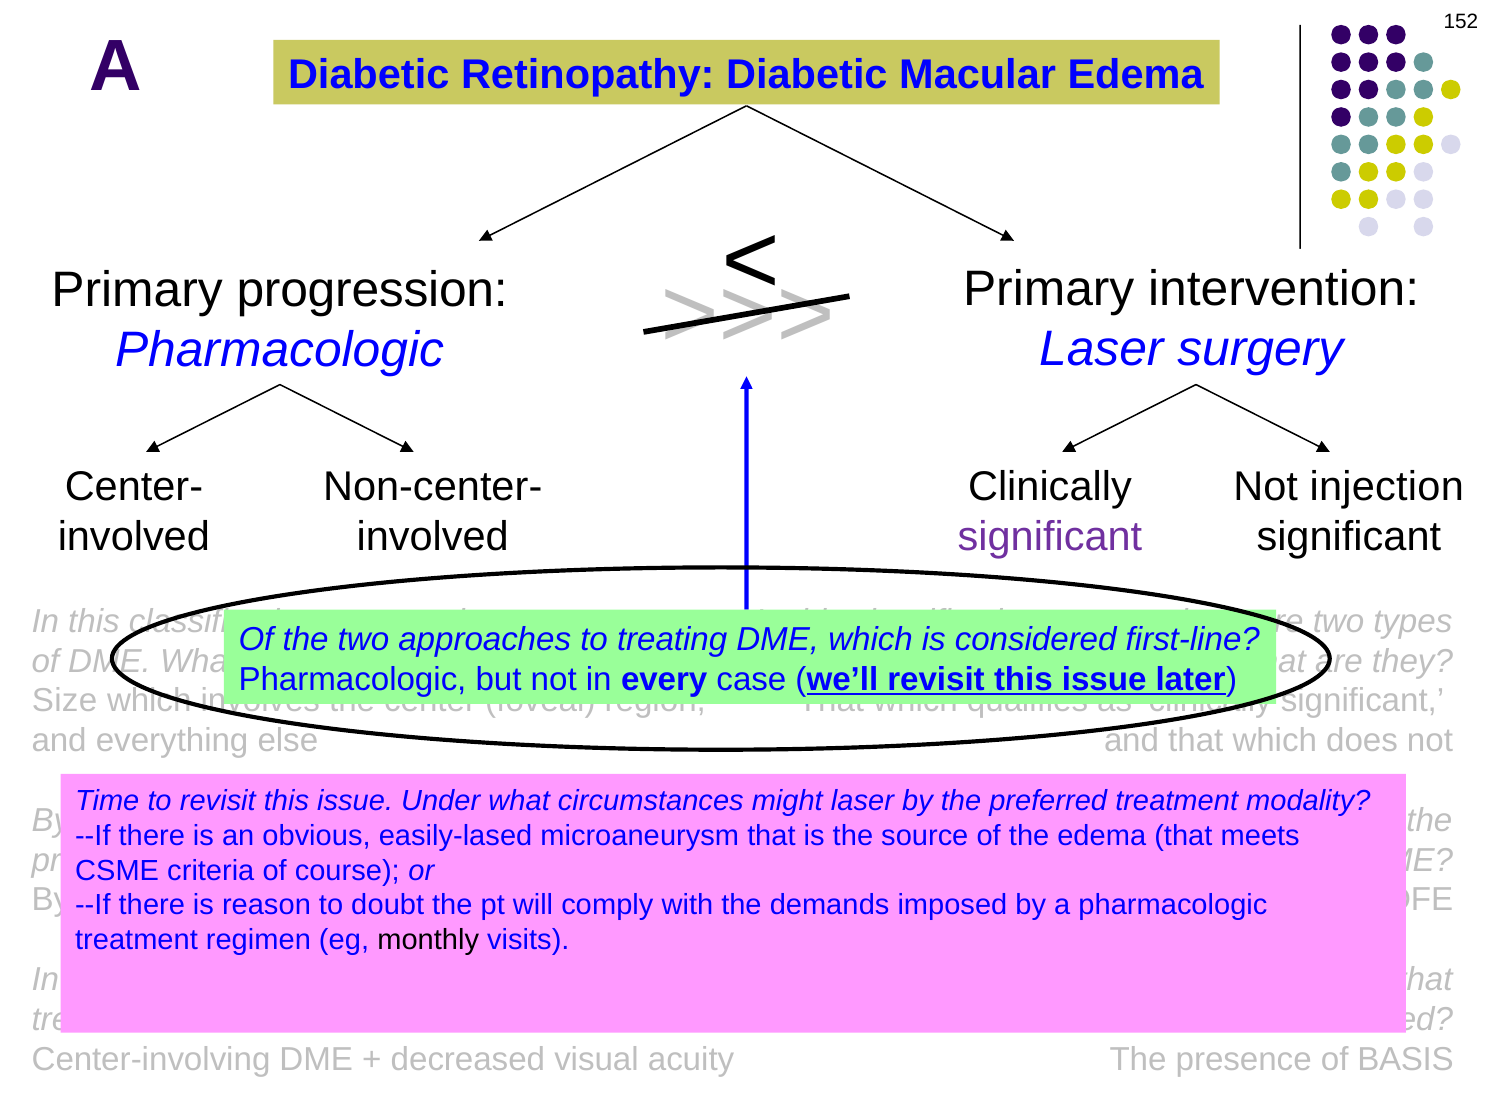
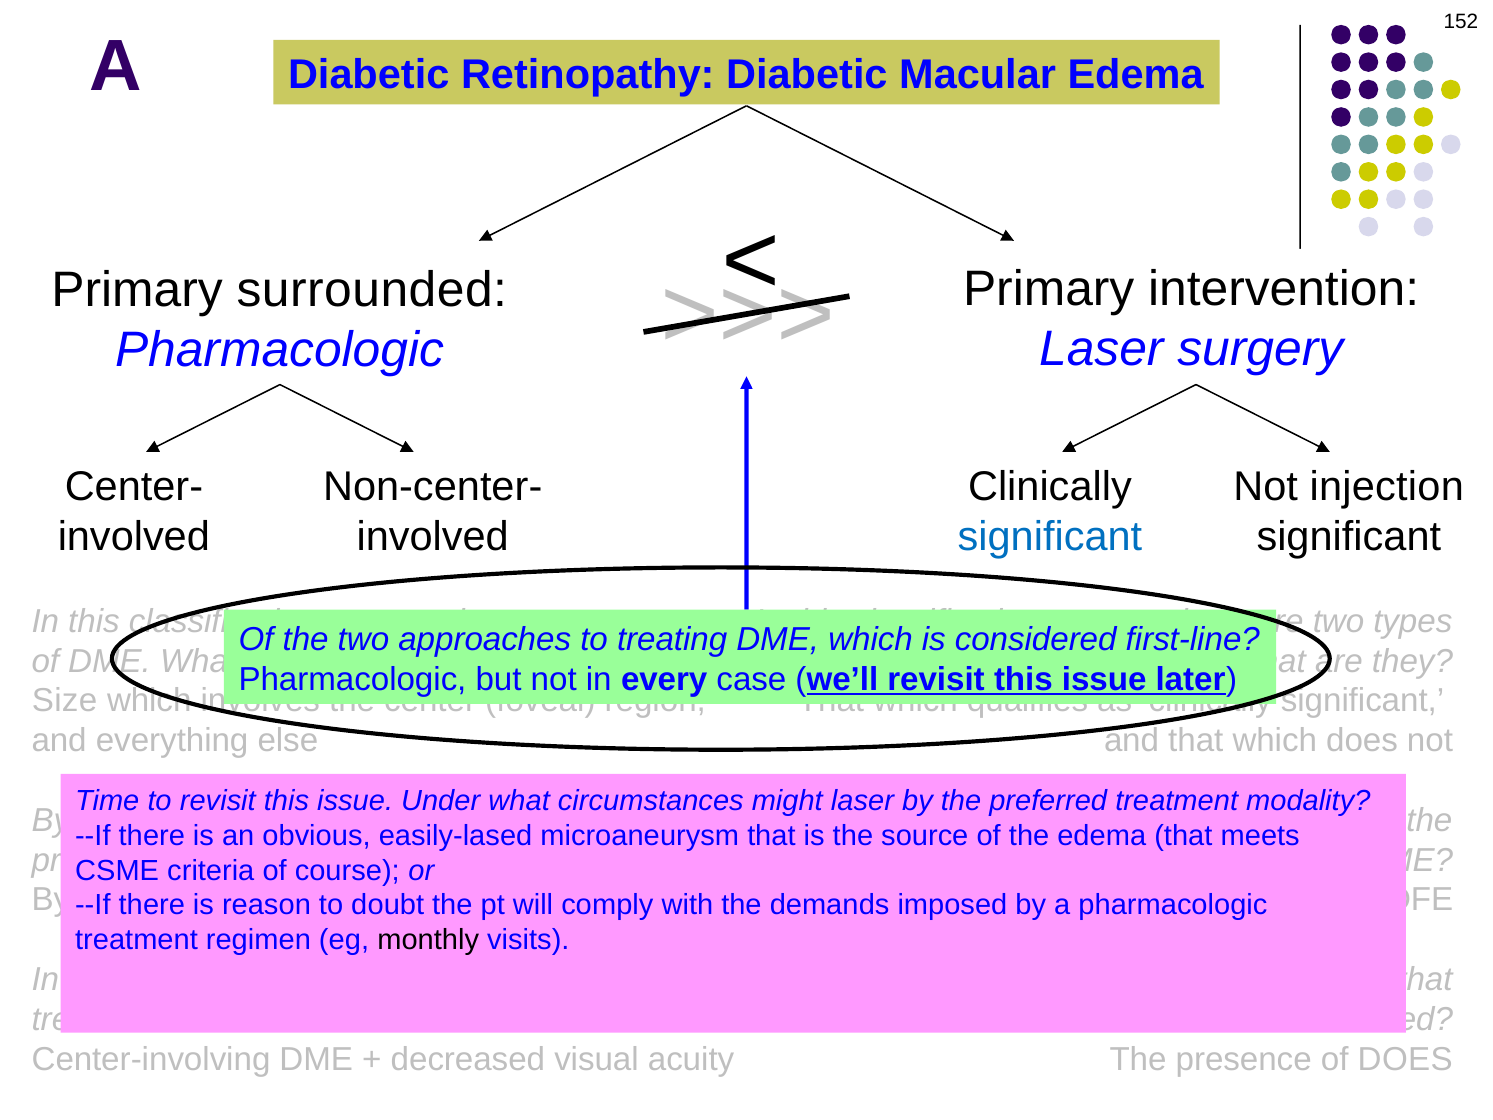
progression: progression -> surrounded (372, 290)
significant colour: purple -> blue (1050, 537)
of BASIS: BASIS -> DOES (1405, 1059)
